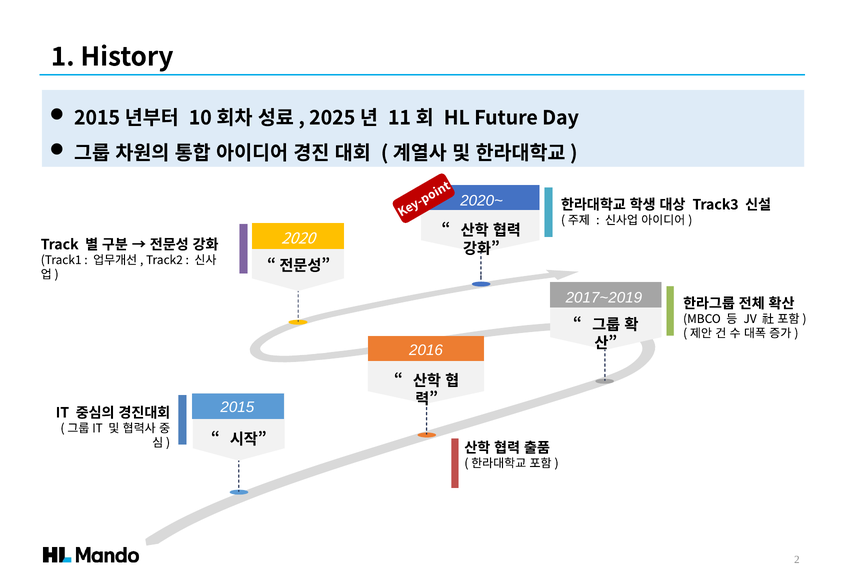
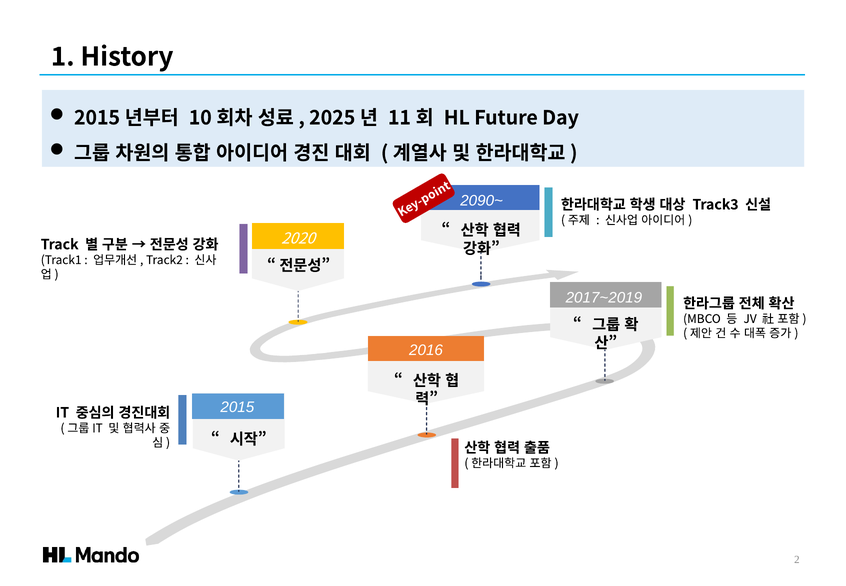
2020~: 2020~ -> 2090~ (482, 201)
